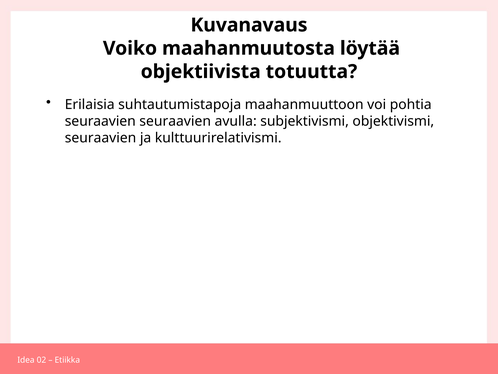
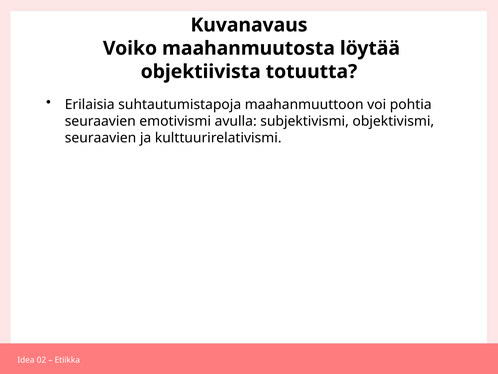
seuraavien seuraavien: seuraavien -> emotivismi (175, 121)
